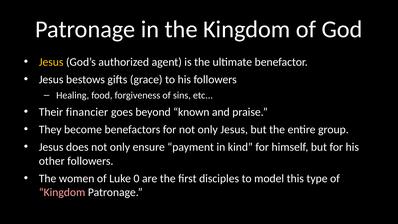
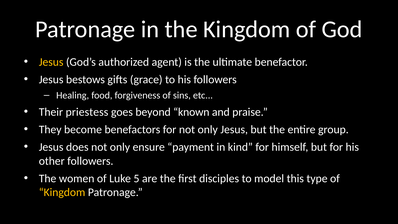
financier: financier -> priestess (87, 112)
0: 0 -> 5 (136, 178)
Kingdom colour: pink -> yellow (62, 192)
